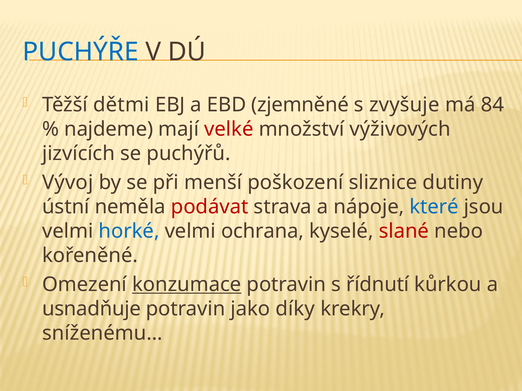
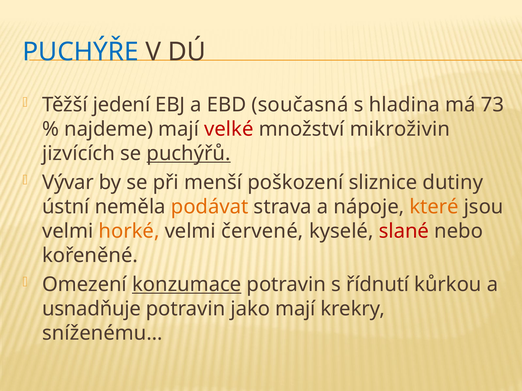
dětmi: dětmi -> jedení (122, 105)
zjemněné: zjemněné -> současná (300, 105)
zvyšuje: zvyšuje -> hladina (404, 105)
84: 84 -> 73 (492, 105)
výživových: výživových -> mikroživin (400, 129)
puchýřů underline: none -> present (189, 154)
Vývoj: Vývoj -> Vývar (68, 183)
podávat colour: red -> orange (210, 207)
které colour: blue -> orange (434, 207)
horké colour: blue -> orange (129, 231)
ochrana: ochrana -> červené (262, 231)
jako díky: díky -> mají (295, 309)
